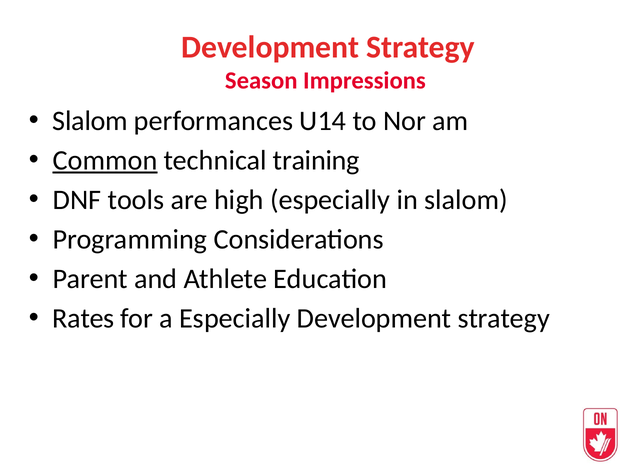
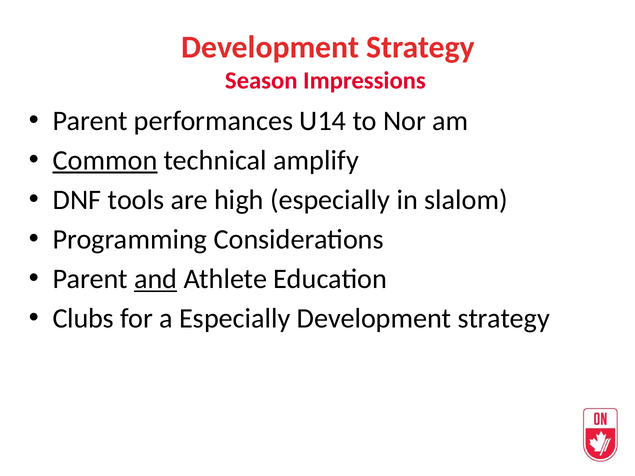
Slalom: Slalom -> Parent (90, 121)
training: training -> amplify (316, 161)
and underline: none -> present (156, 279)
Rates: Rates -> Clubs (83, 319)
